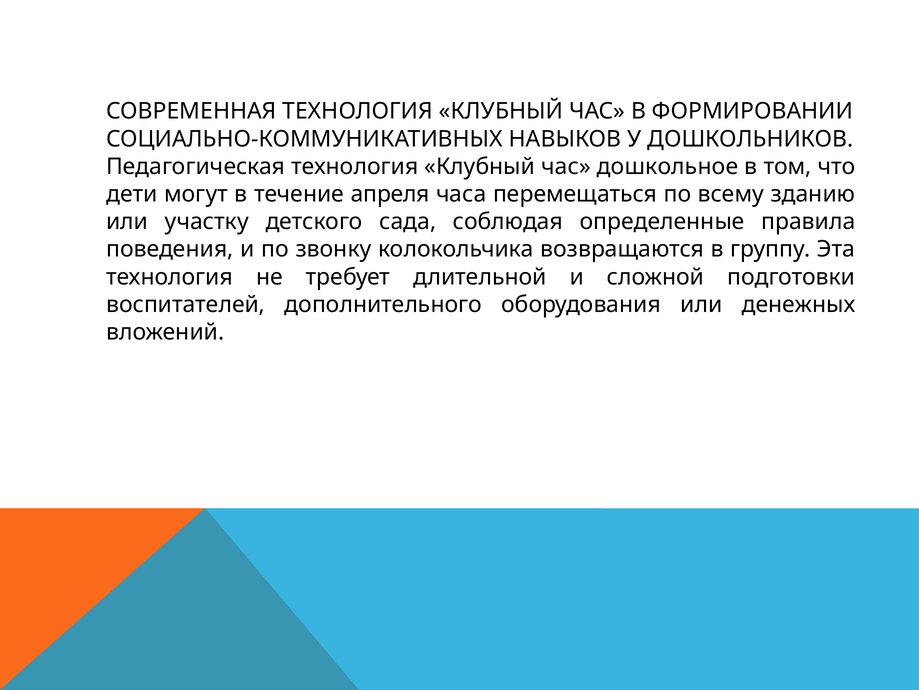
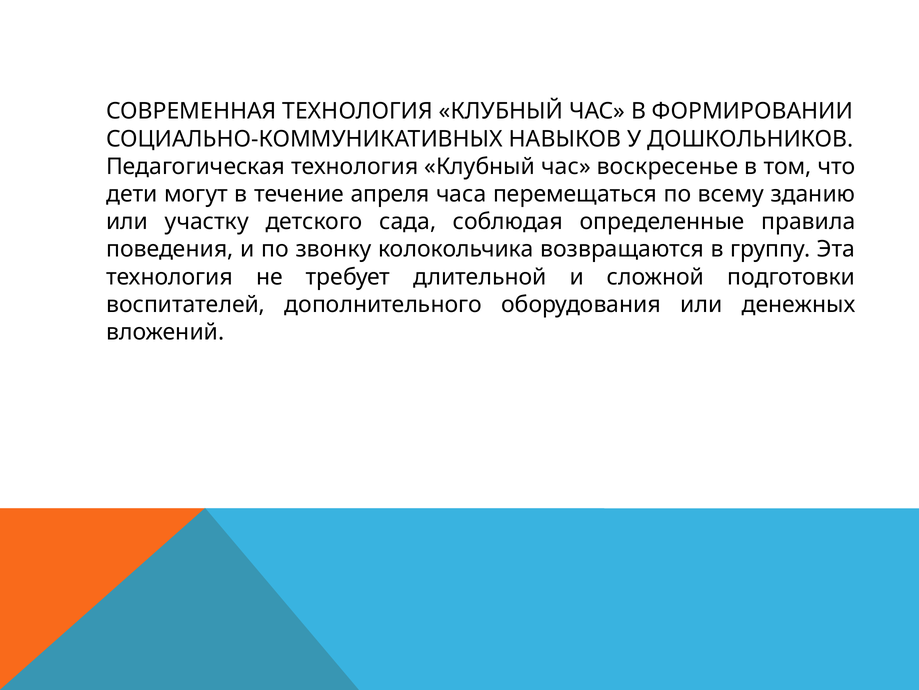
дошкольное: дошкольное -> воскресенье (668, 166)
